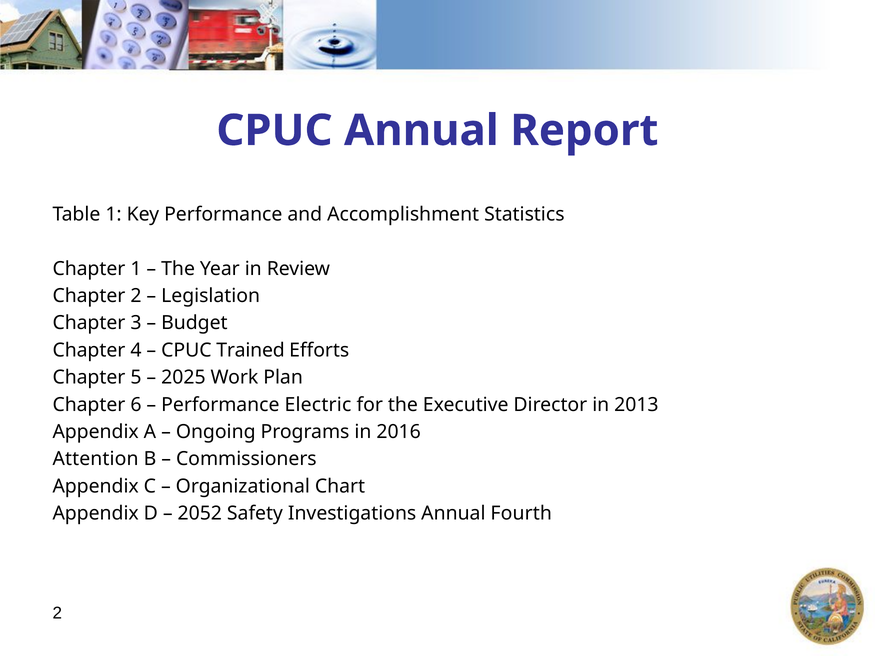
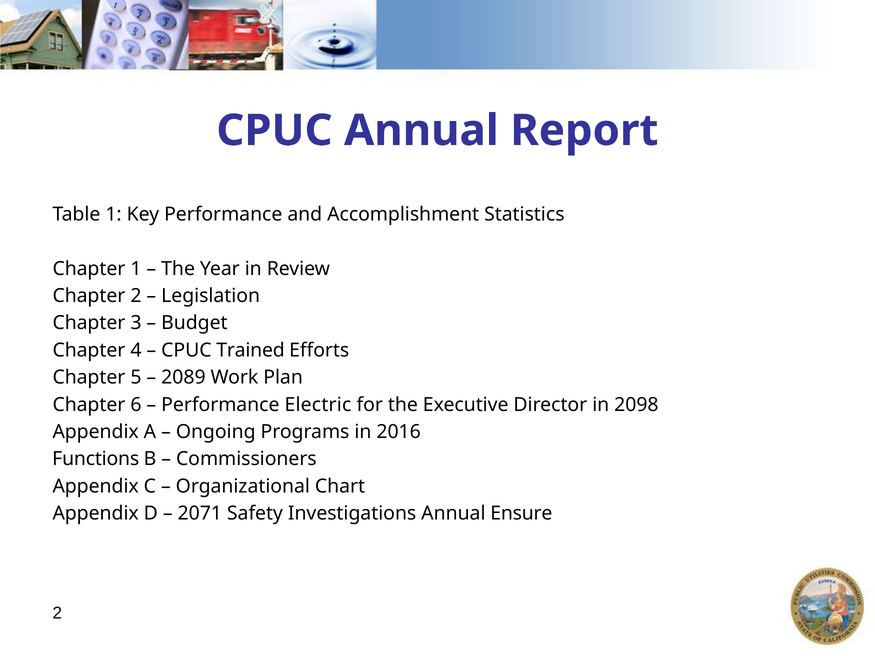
2025: 2025 -> 2089 (183, 378)
2013: 2013 -> 2098 (636, 405)
Attention: Attention -> Functions (96, 459)
2052: 2052 -> 2071 (200, 514)
Fourth: Fourth -> Ensure (521, 514)
